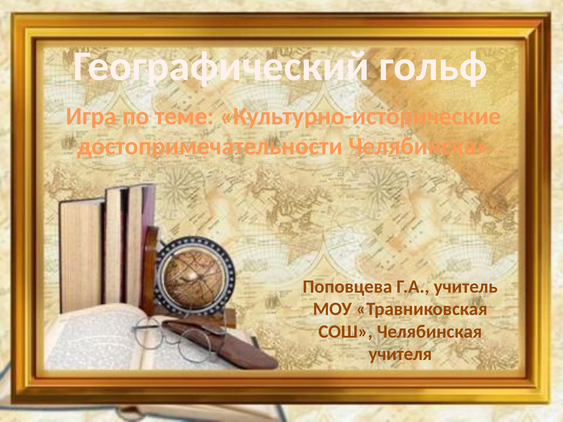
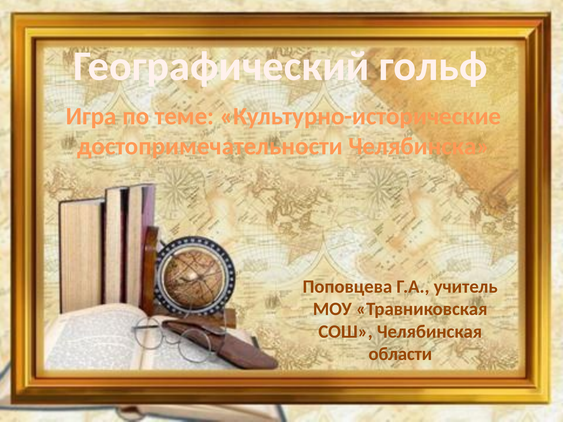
учителя: учителя -> области (400, 354)
